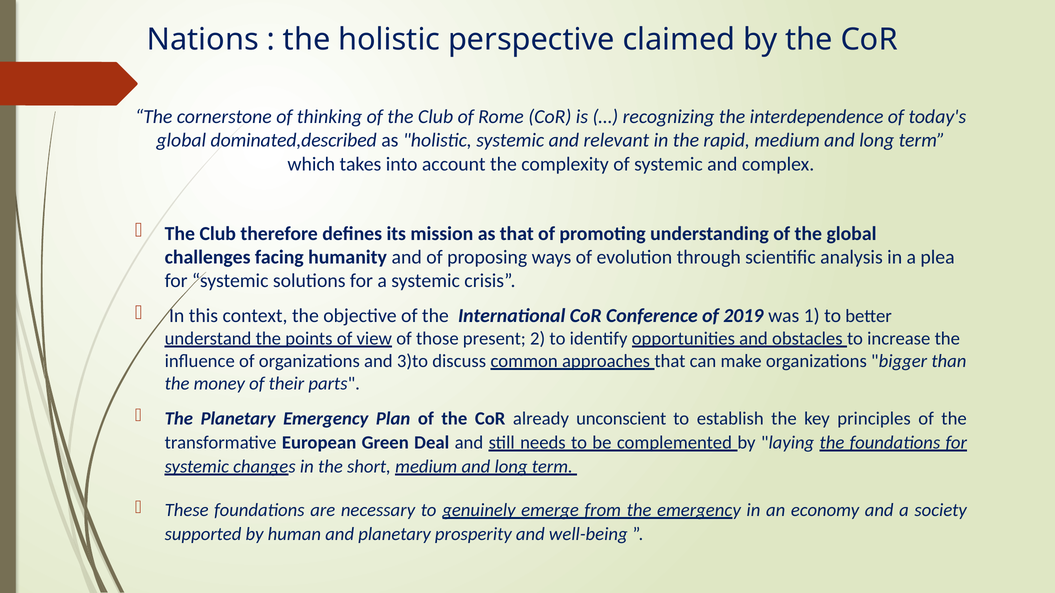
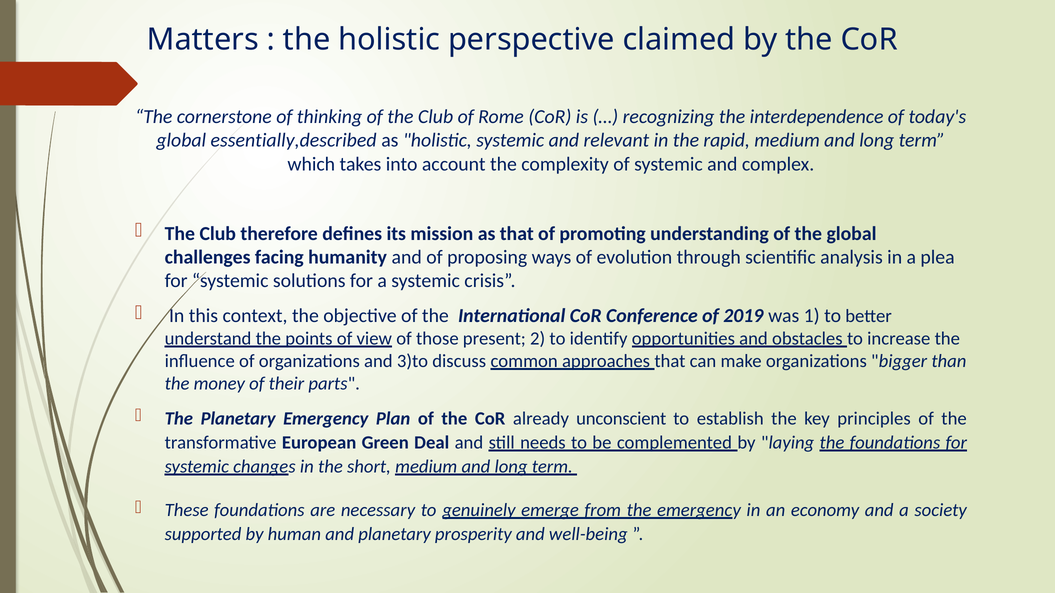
Nations: Nations -> Matters (203, 40)
dominated,described: dominated,described -> essentially,described (294, 140)
